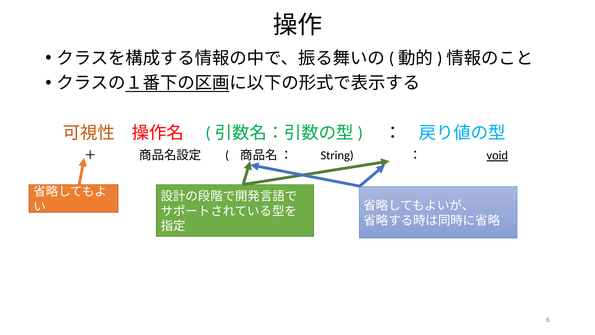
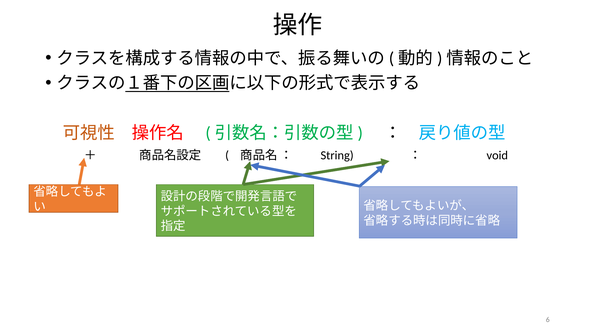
void underline: present -> none (497, 155)
